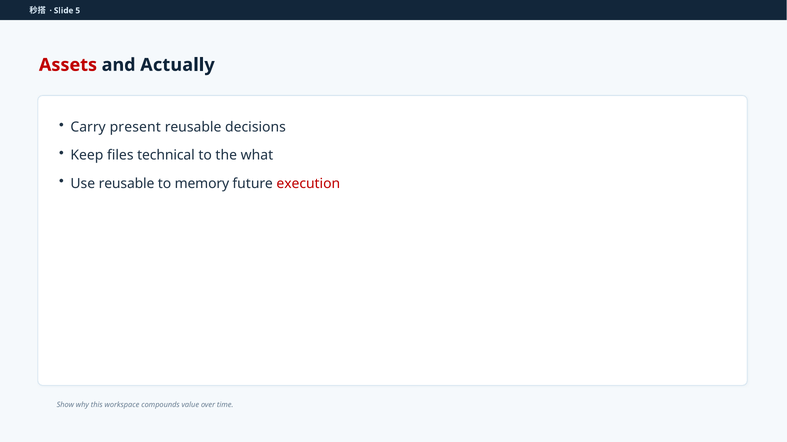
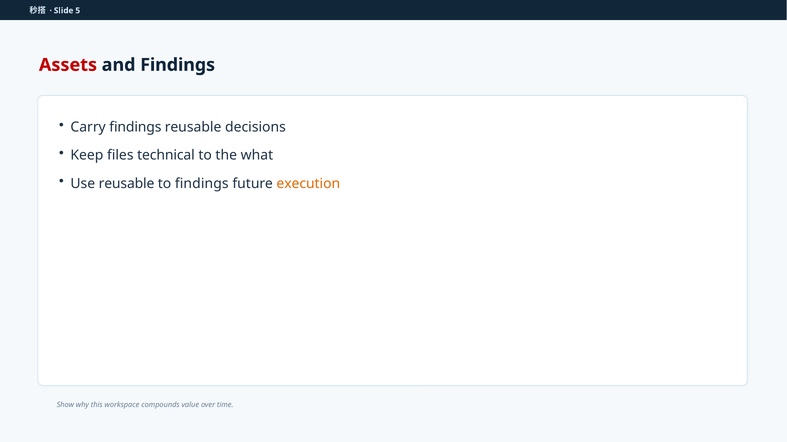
and Actually: Actually -> Findings (178, 65)
Carry present: present -> findings (135, 127)
to memory: memory -> findings (202, 184)
execution colour: red -> orange (308, 184)
